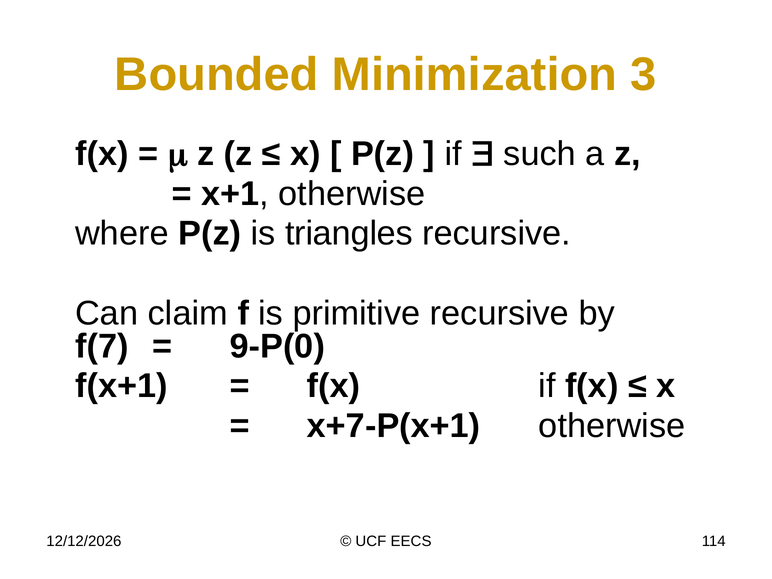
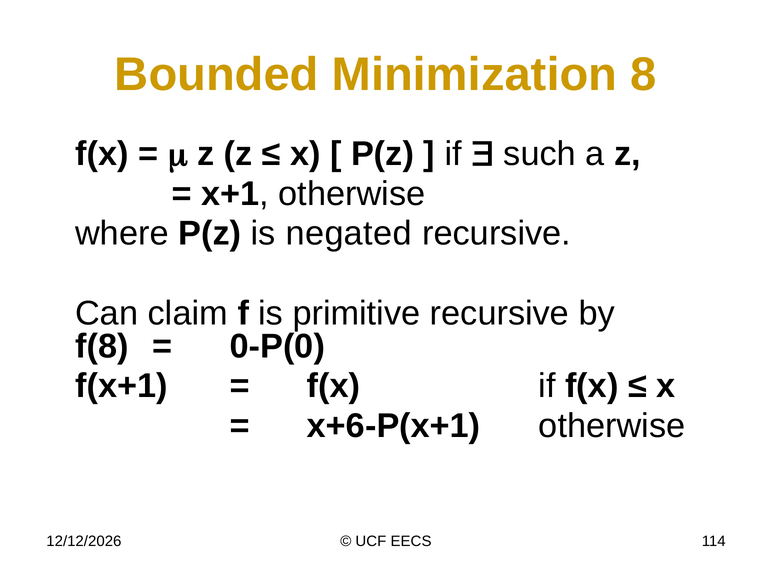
3: 3 -> 8 (643, 75)
triangles: triangles -> negated (349, 234)
f(7: f(7 -> f(8 (102, 346)
9-P(0: 9-P(0 -> 0-P(0 (277, 346)
x+7-P(x+1: x+7-P(x+1 -> x+6-P(x+1 (394, 426)
